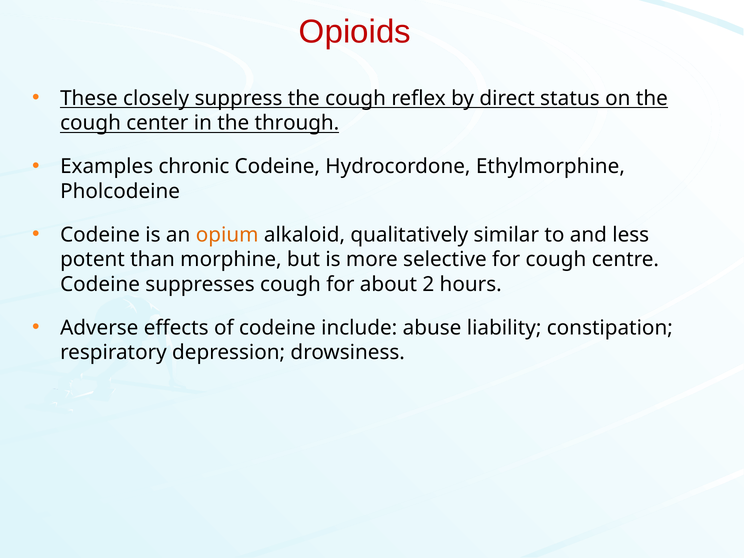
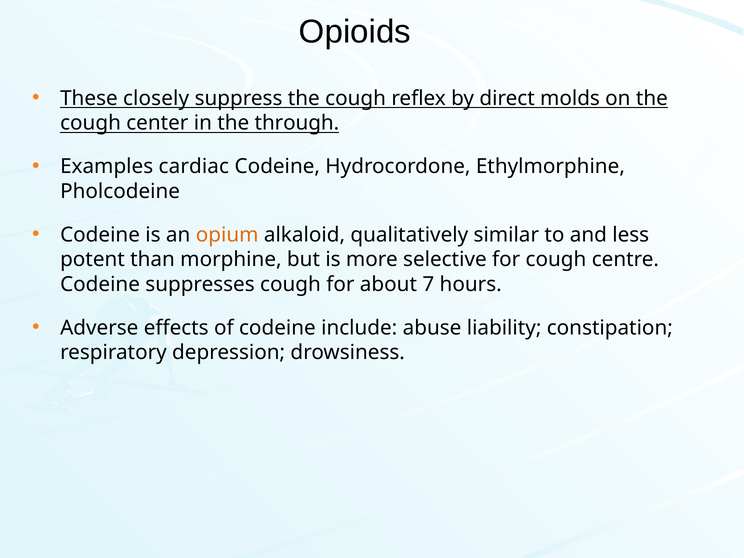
Opioids colour: red -> black (355, 32)
status: status -> molds (570, 98)
chronic: chronic -> cardiac (194, 166)
2: 2 -> 7 (428, 284)
